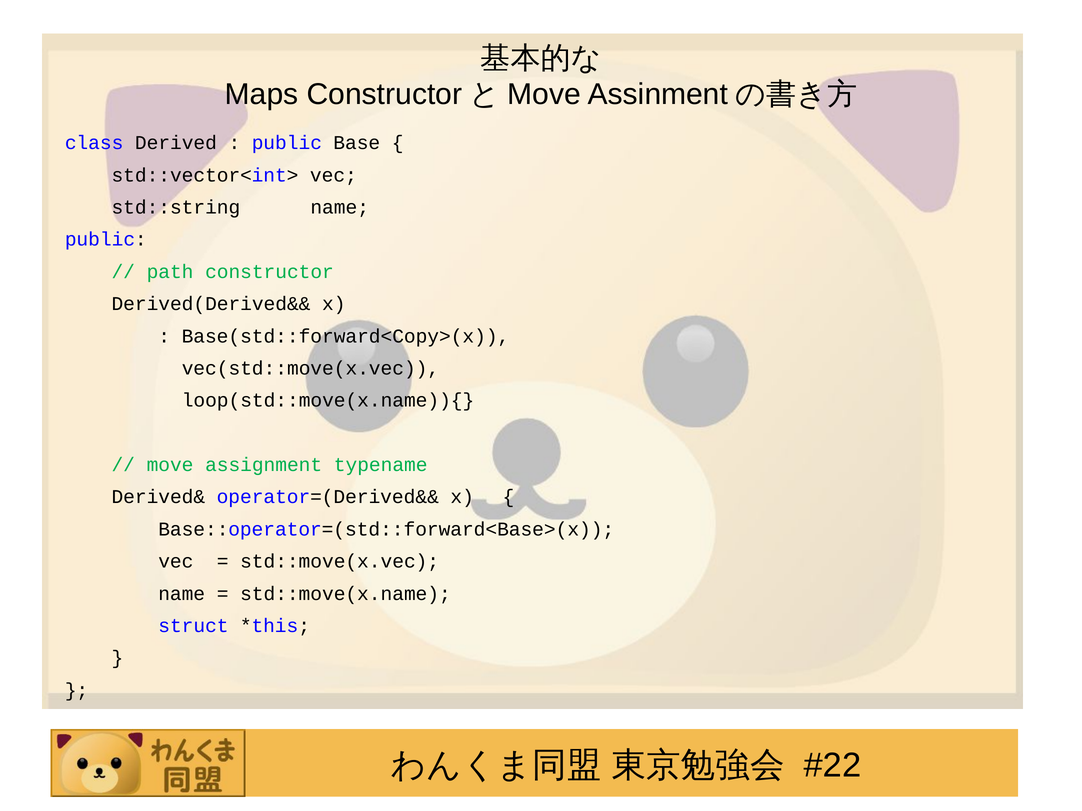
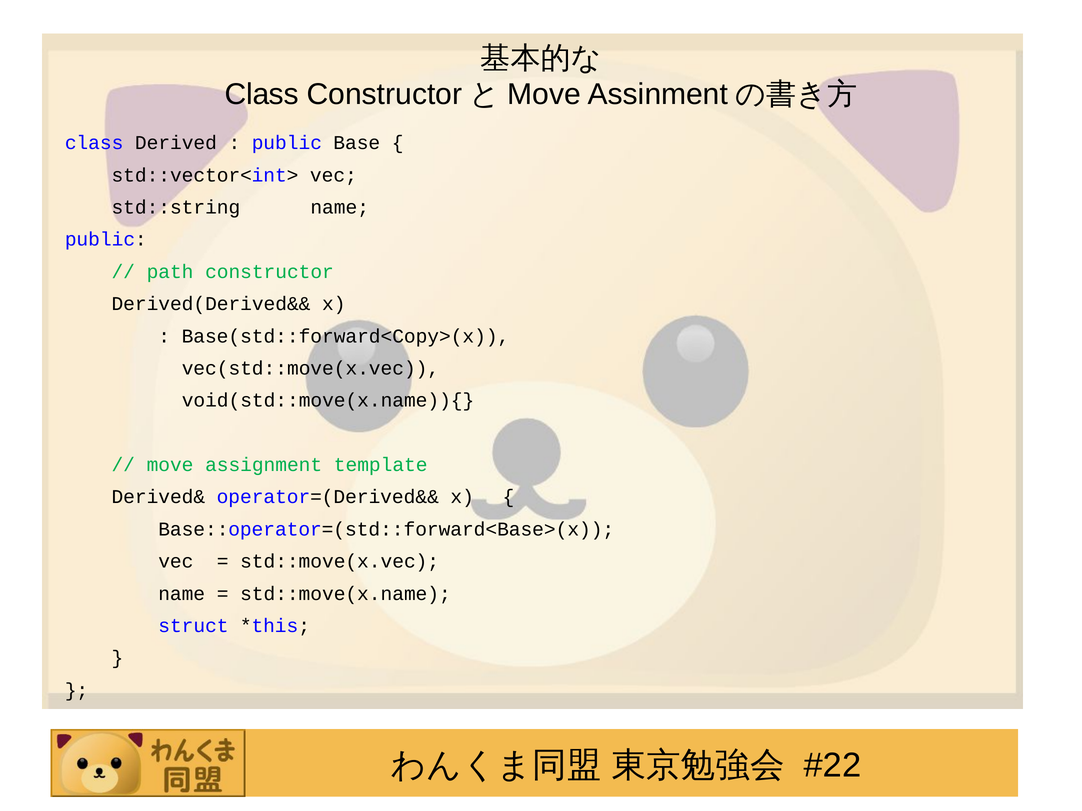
Maps: Maps -> Class (262, 94)
loop(std::move(x.name)){: loop(std::move(x.name)){ -> void(std::move(x.name)){ (328, 401)
typename: typename -> template (381, 465)
